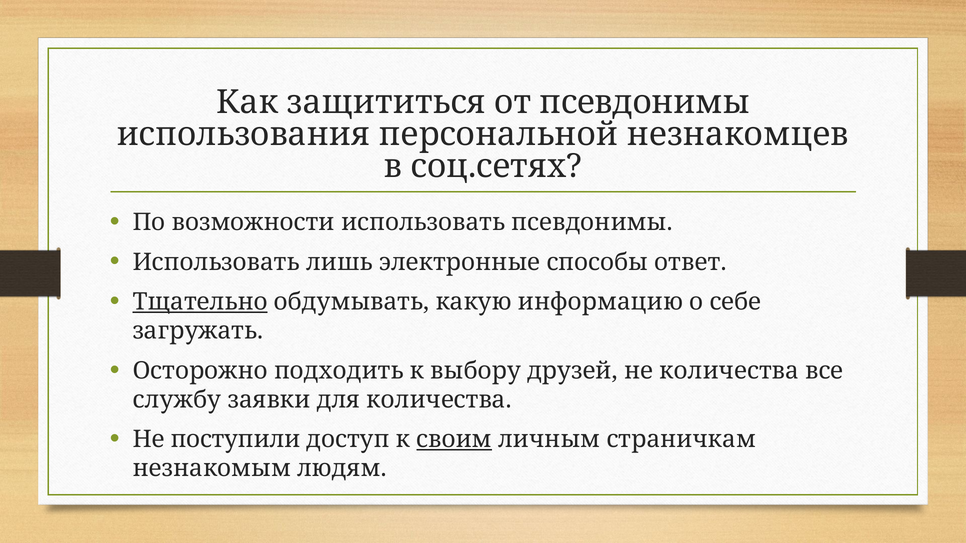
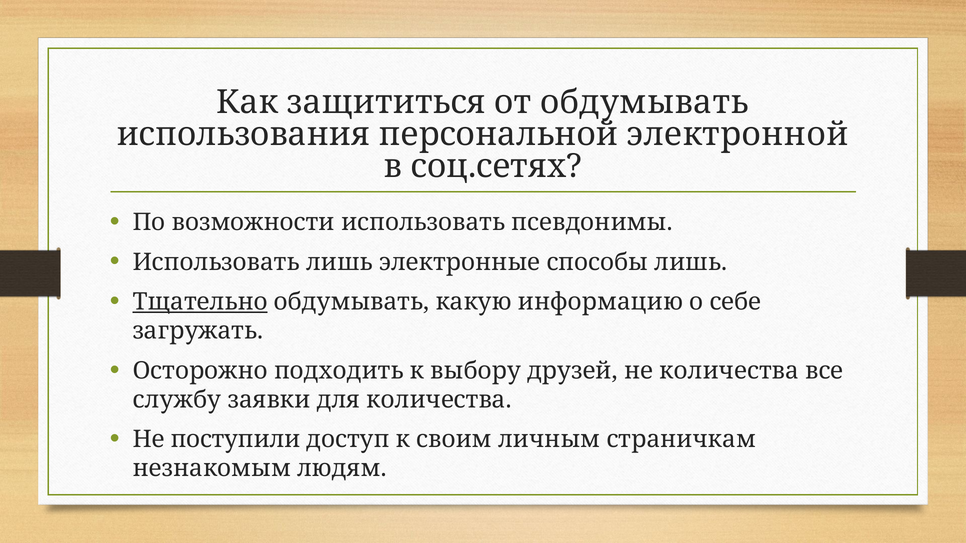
от псевдонимы: псевдонимы -> обдумывать (644, 103)
незнакомцев: незнакомцев -> электронной (738, 134)
способы ответ: ответ -> лишь (691, 262)
своим underline: present -> none (454, 440)
